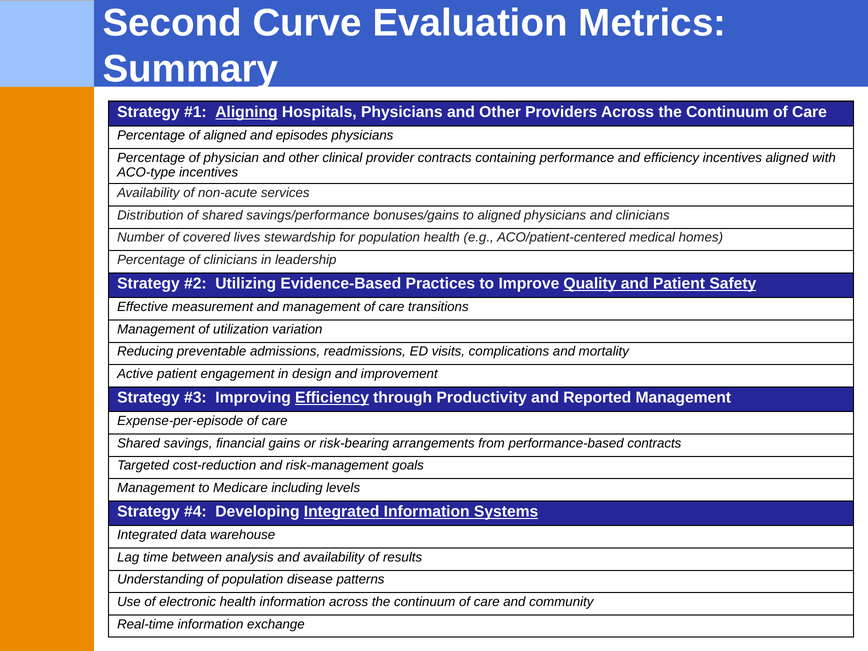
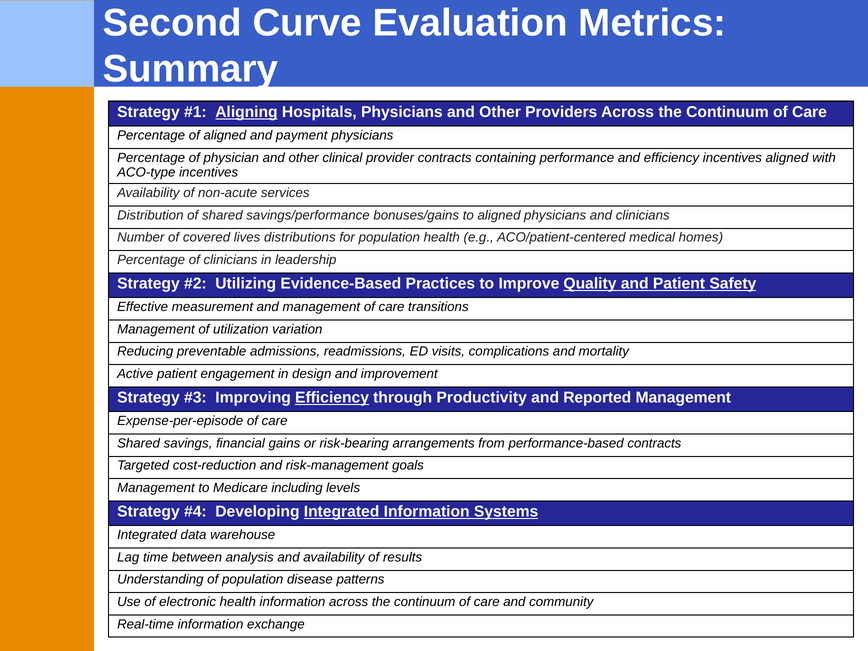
episodes: episodes -> payment (302, 135)
stewardship: stewardship -> distributions (300, 238)
